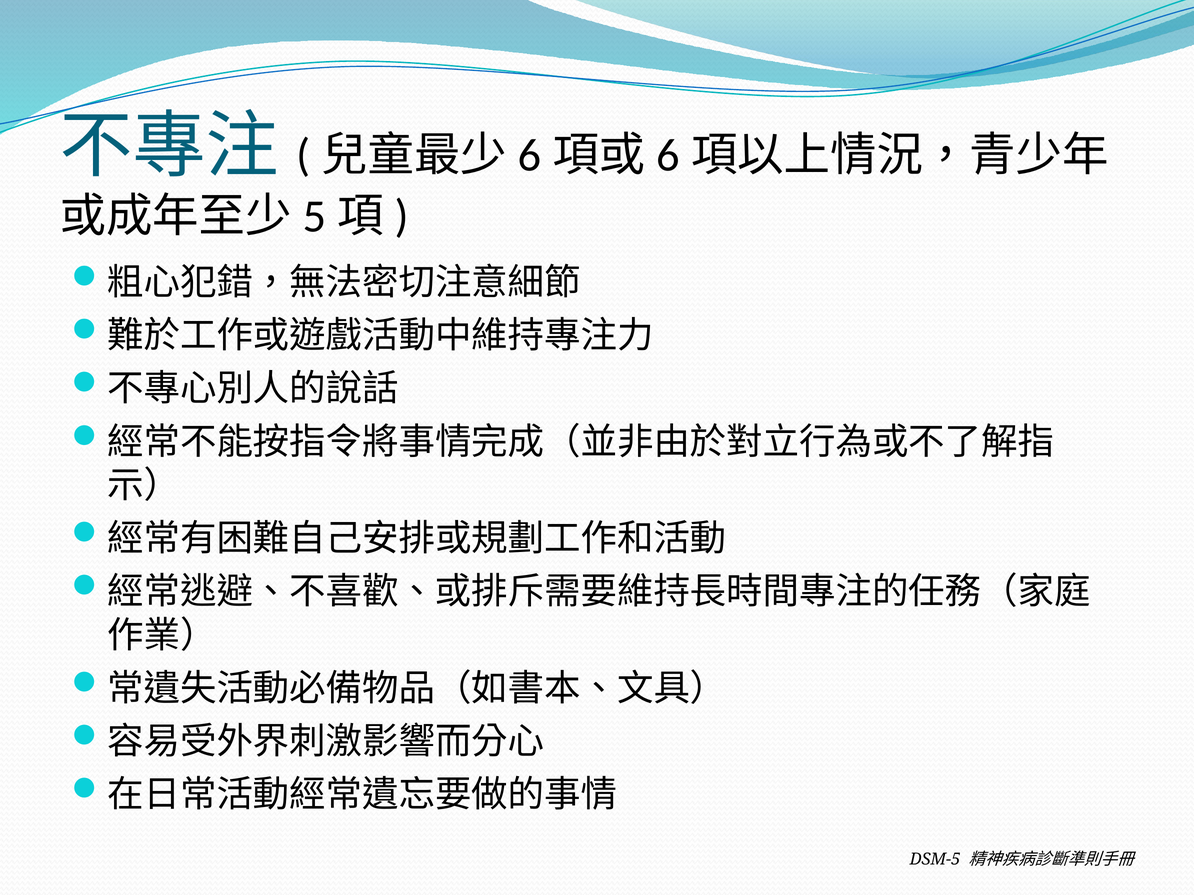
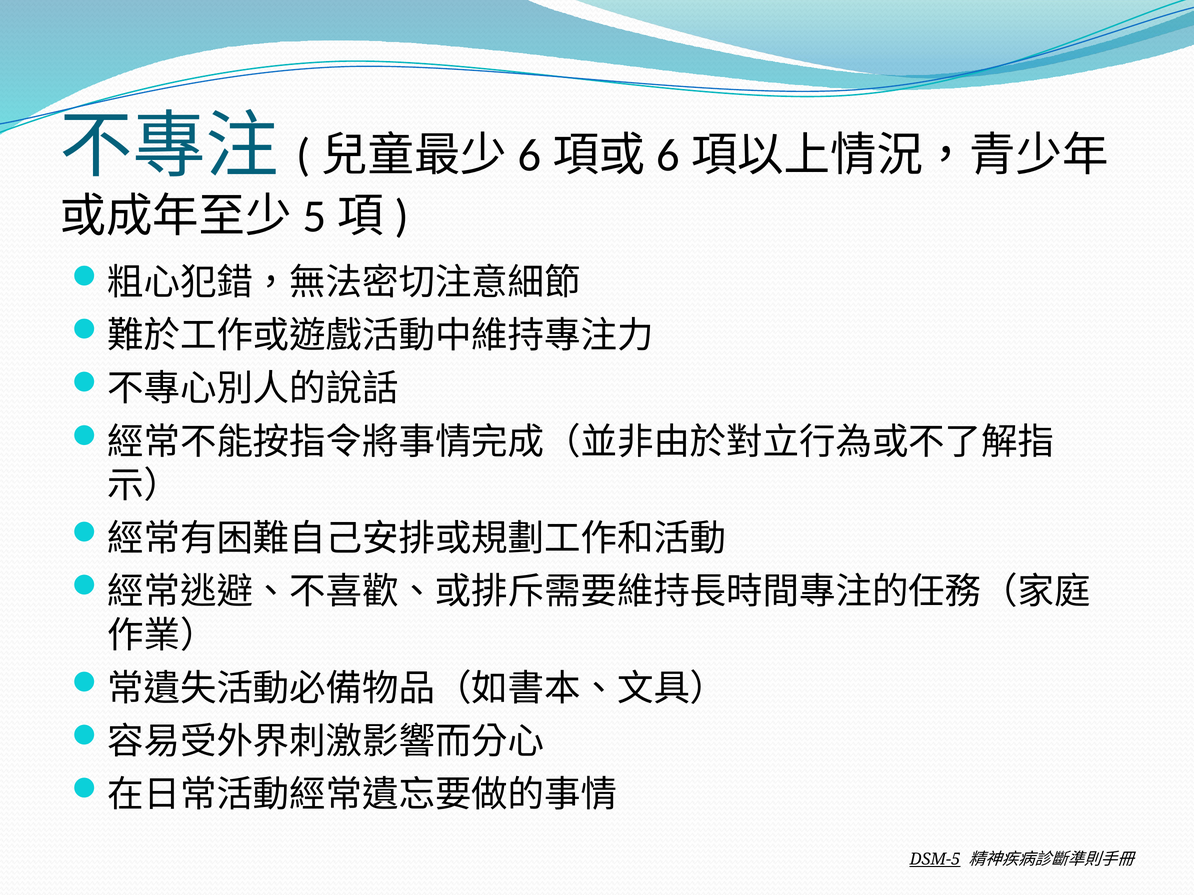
DSM-5 underline: none -> present (935, 860)
